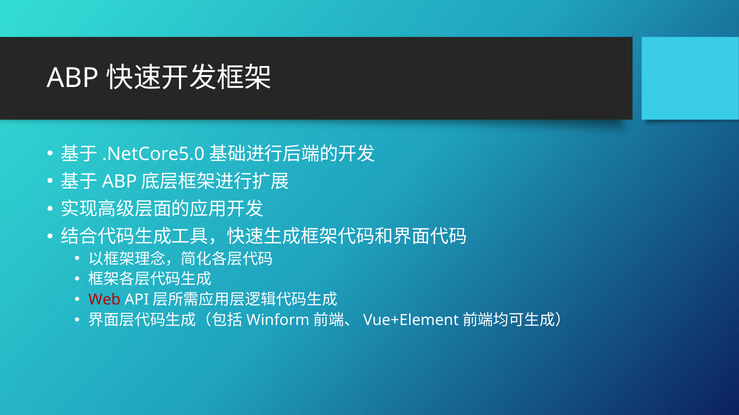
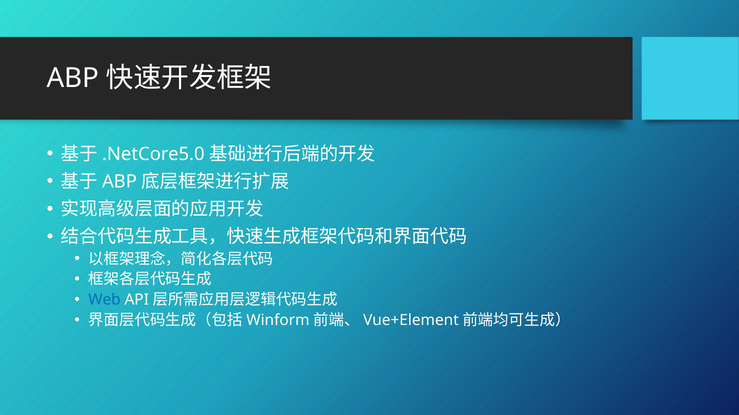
Web colour: red -> blue (104, 300)
